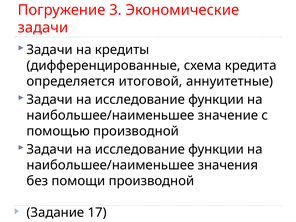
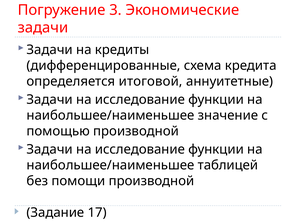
значения: значения -> таблицей (228, 165)
